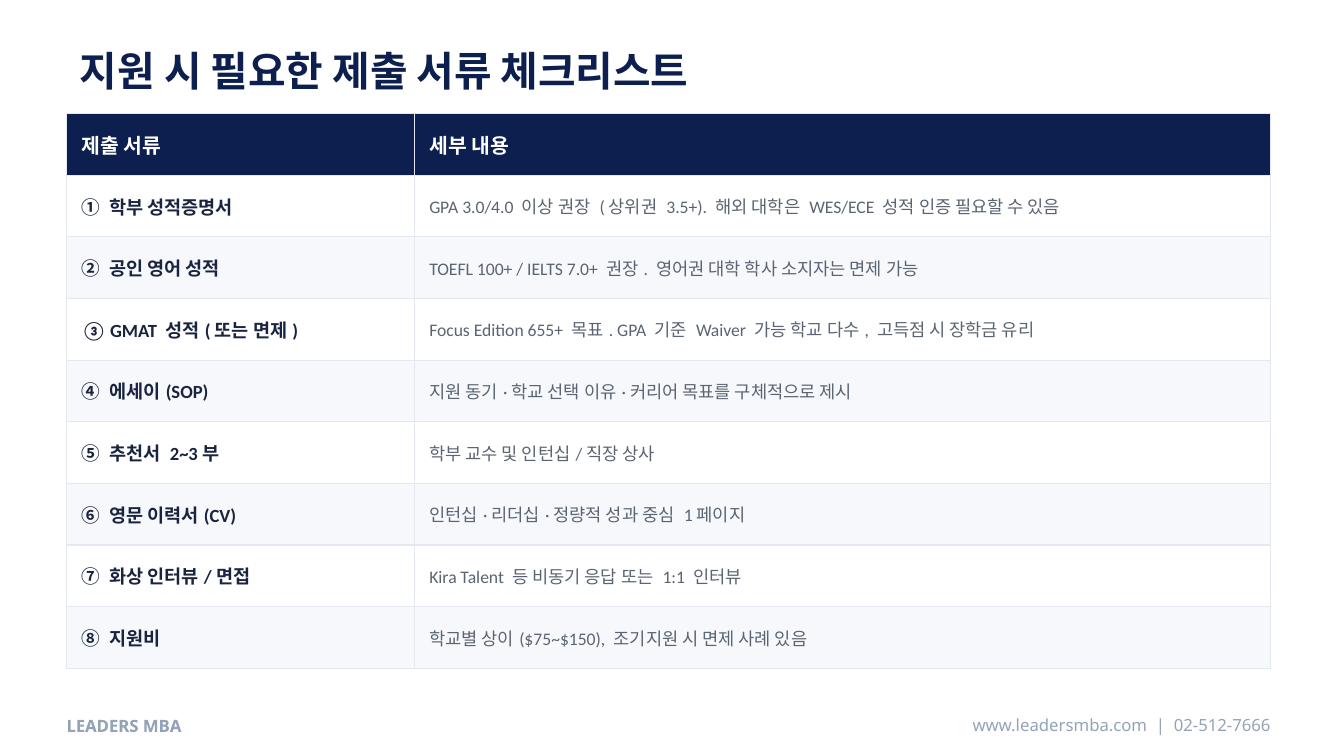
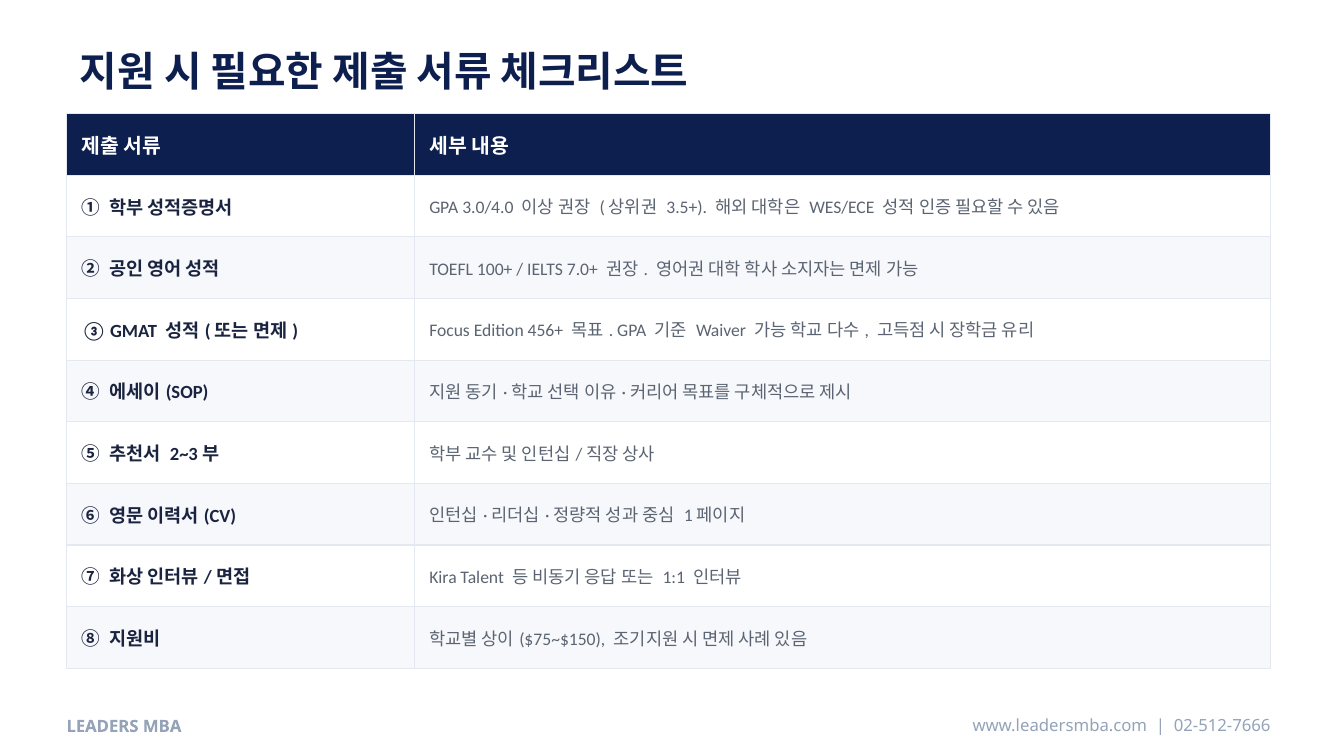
655+: 655+ -> 456+ (545, 331)
